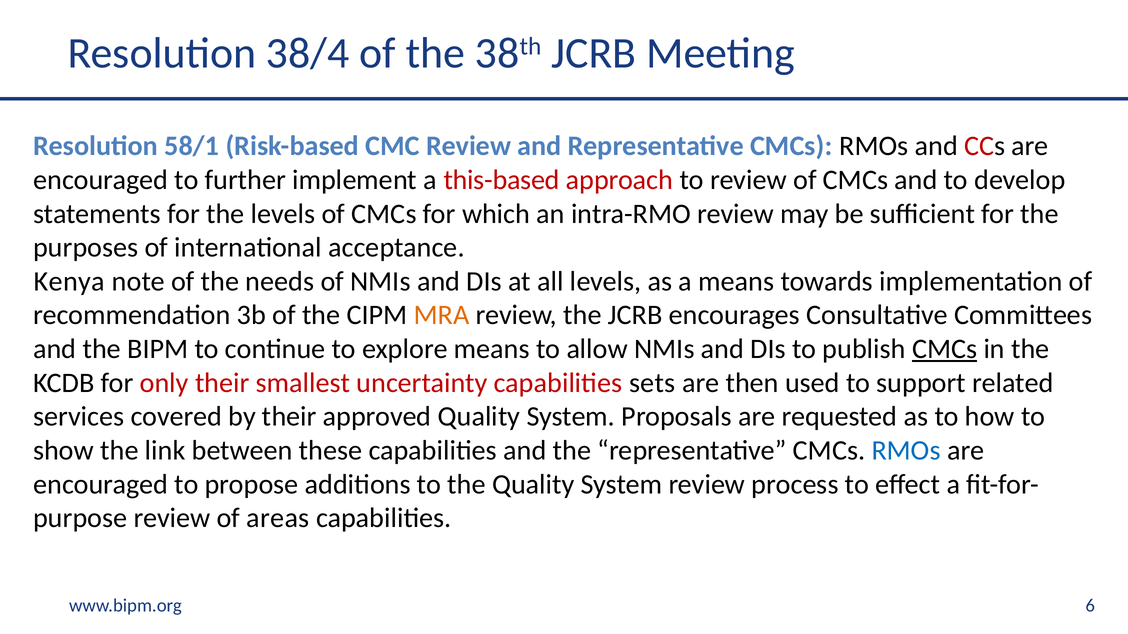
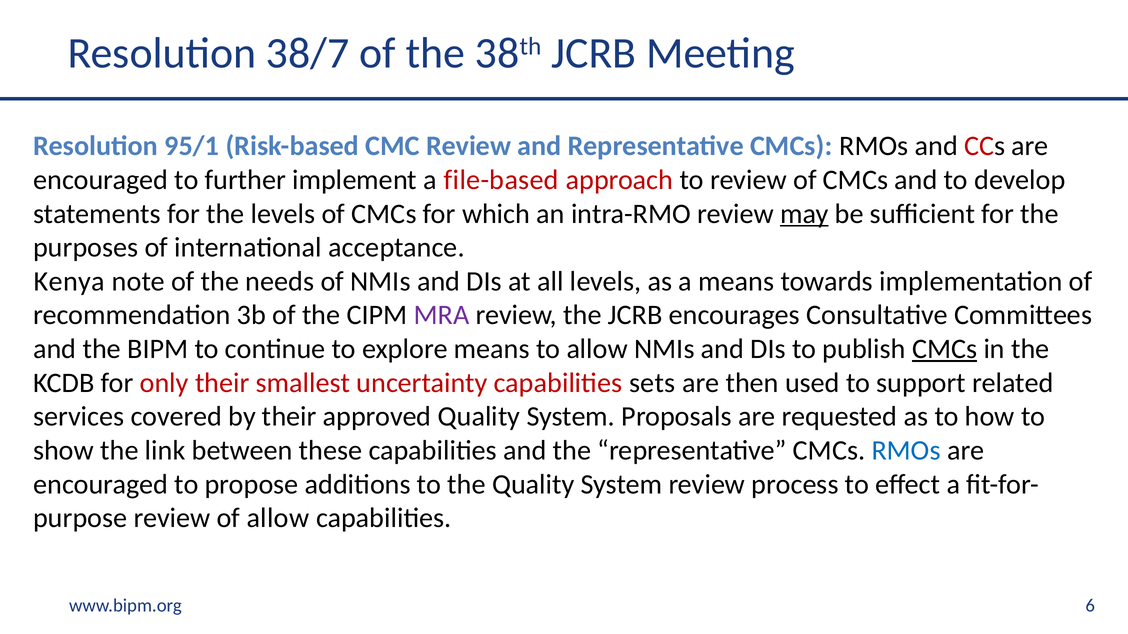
38/4: 38/4 -> 38/7 (308, 53)
58/1: 58/1 -> 95/1 (192, 146)
this-based: this-based -> file-based (501, 180)
may underline: none -> present (804, 214)
MRA colour: orange -> purple (442, 315)
of areas: areas -> allow (278, 518)
